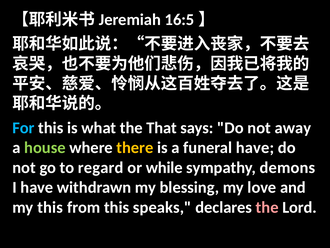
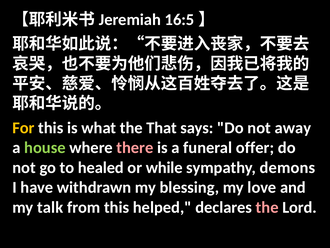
For colour: light blue -> yellow (23, 128)
there colour: yellow -> pink (135, 147)
funeral have: have -> offer (255, 147)
regard: regard -> healed (101, 167)
my this: this -> talk (50, 207)
speaks: speaks -> helped (162, 207)
